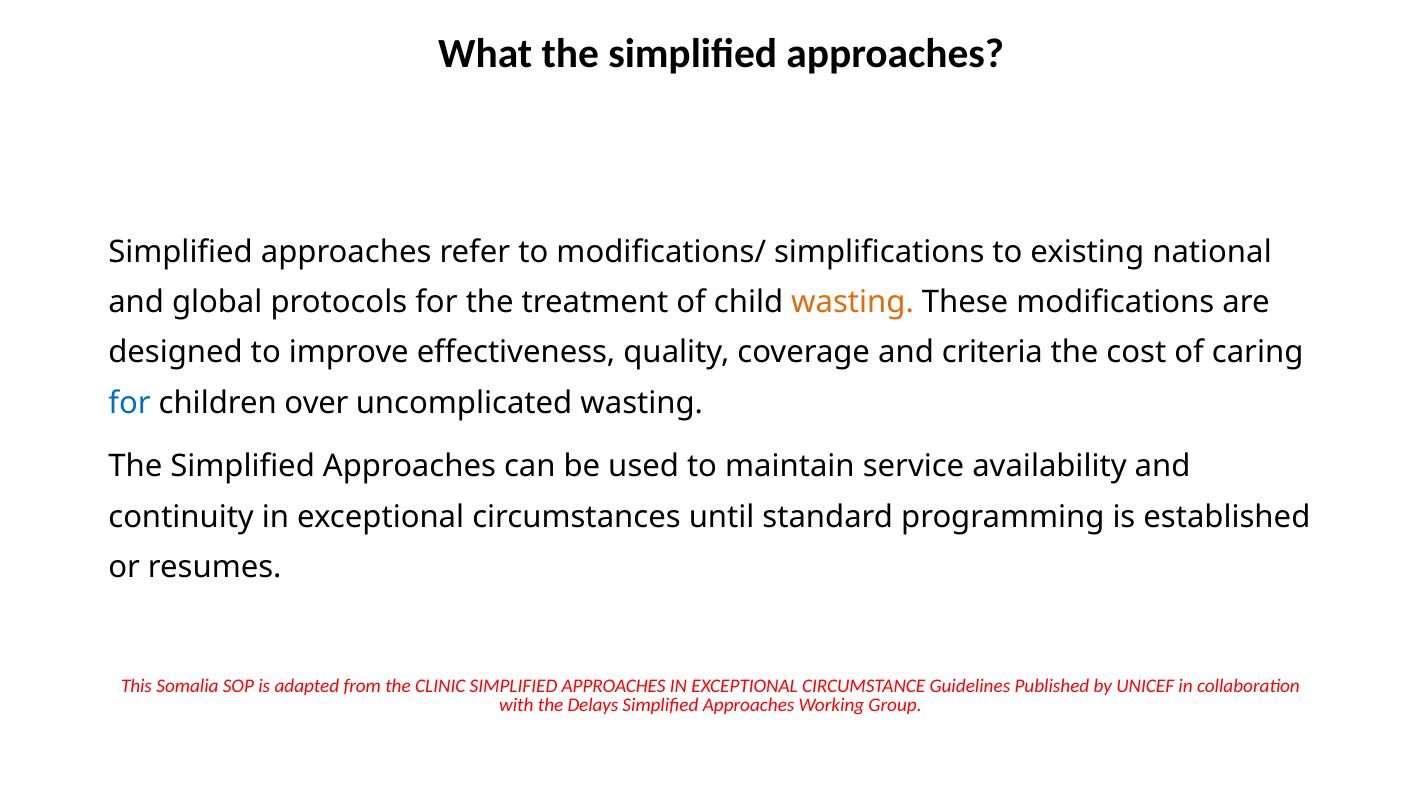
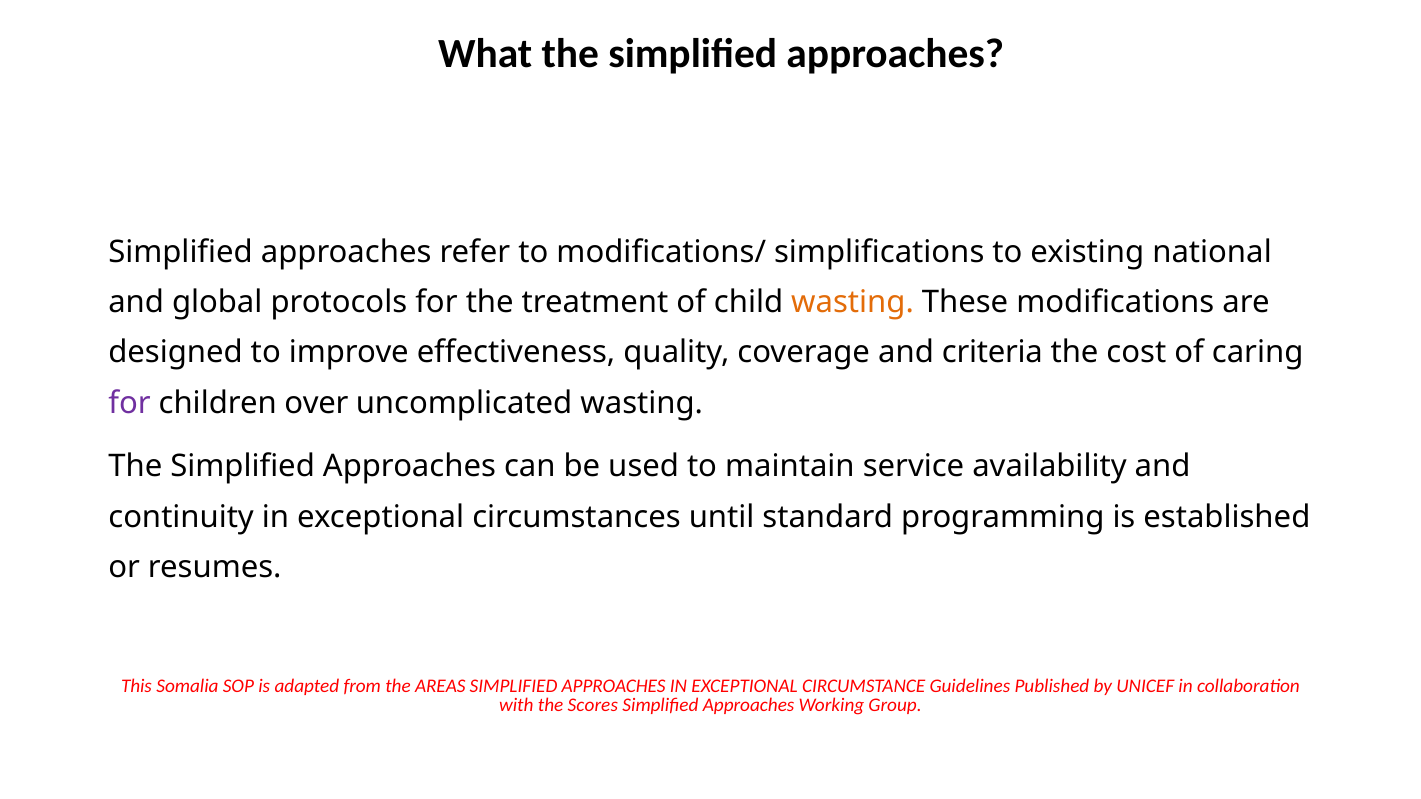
for colour: blue -> purple (129, 403)
CLINIC: CLINIC -> AREAS (440, 687)
Delays: Delays -> Scores (593, 705)
